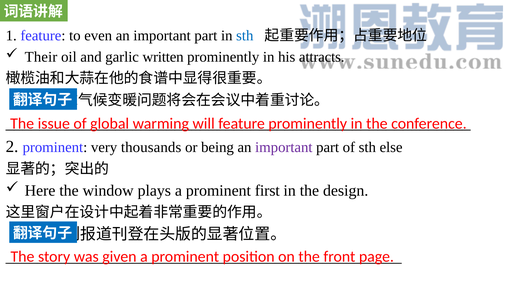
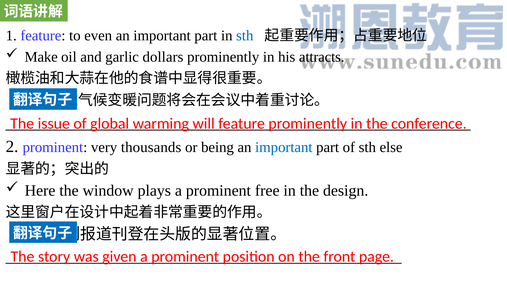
Their: Their -> Make (41, 57)
written: written -> dollars (163, 57)
important colour: purple -> blue (284, 147)
first: first -> free (267, 191)
